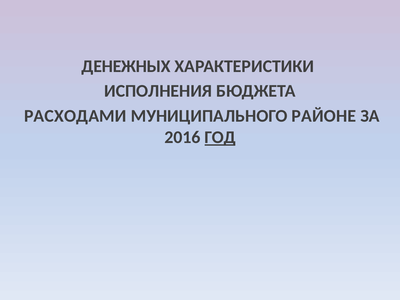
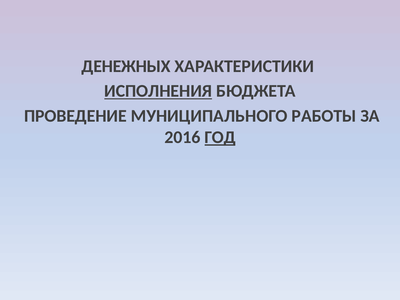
ИСПОЛНЕНИЯ underline: none -> present (158, 91)
РАСХОДАМИ: РАСХОДАМИ -> ПРОВЕДЕНИЕ (75, 116)
РАЙОНЕ: РАЙОНЕ -> РАБОТЫ (324, 116)
